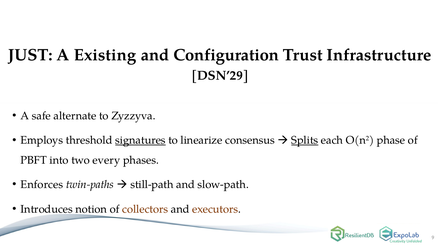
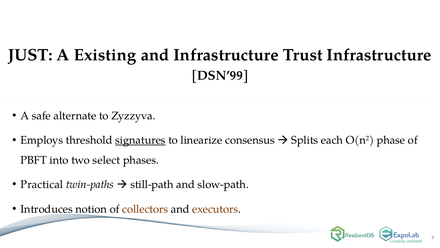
and Configuration: Configuration -> Infrastructure (226, 55)
DSN’29: DSN’29 -> DSN’99 (220, 75)
Splits underline: present -> none (305, 140)
every: every -> select (106, 160)
Enforces: Enforces -> Practical (42, 184)
